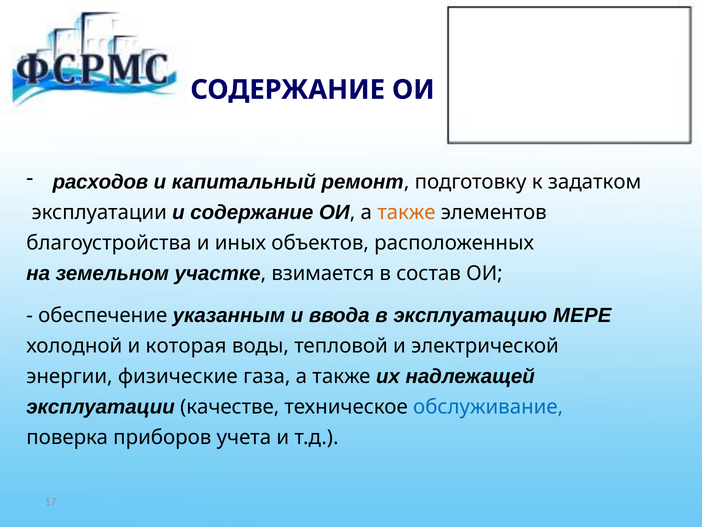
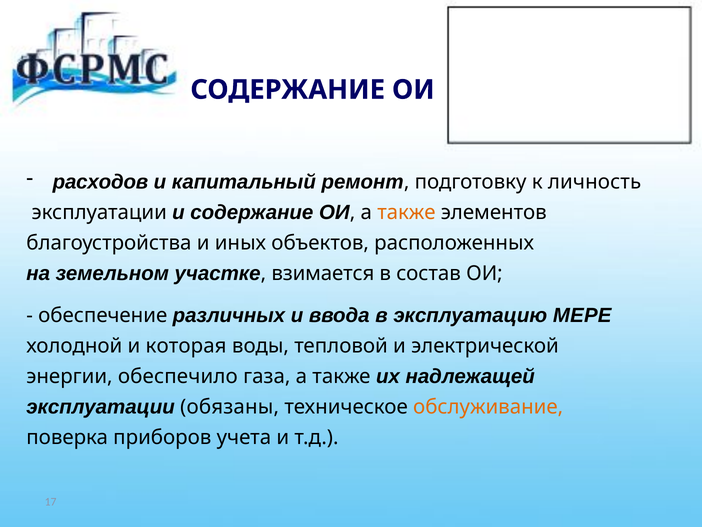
задатком: задатком -> личность (595, 182)
указанным: указанным -> различных (229, 315)
физические: физические -> обеспечило (178, 376)
качестве: качестве -> обязаны (230, 406)
обслуживание colour: blue -> orange (488, 406)
